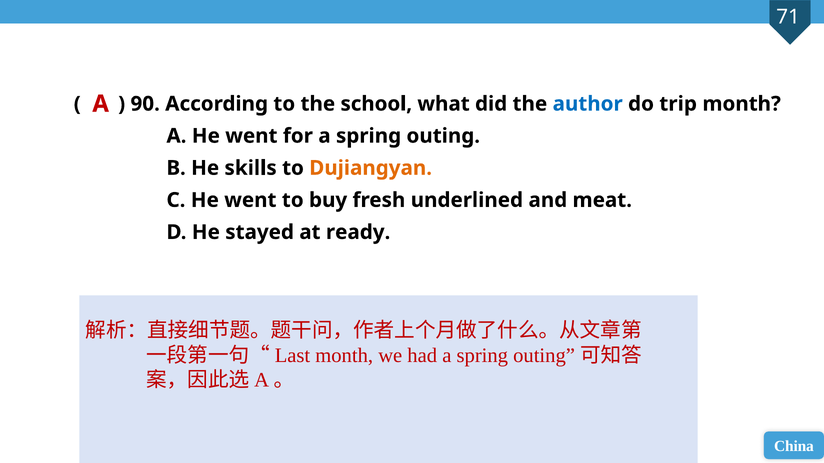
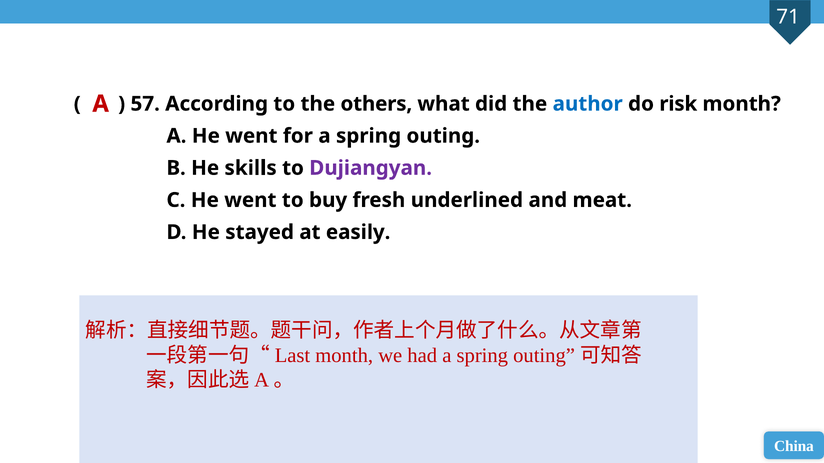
90: 90 -> 57 (145, 104)
school: school -> others (376, 104)
trip: trip -> risk (678, 104)
Dujiangyan colour: orange -> purple (371, 168)
ready: ready -> easily (358, 232)
